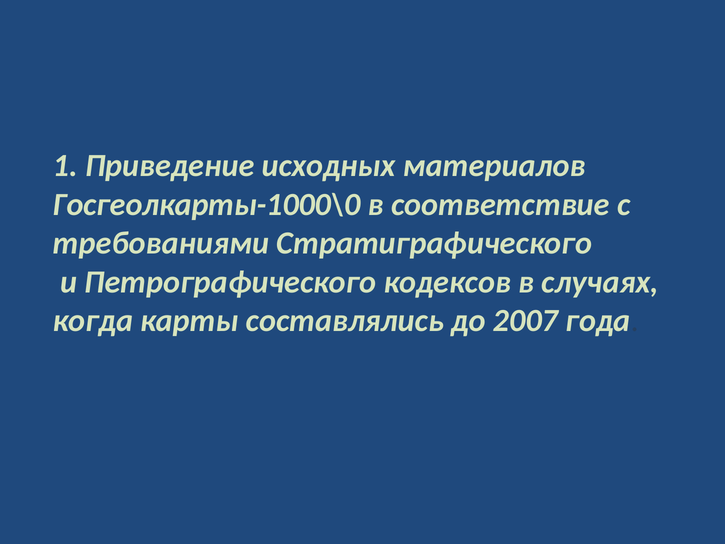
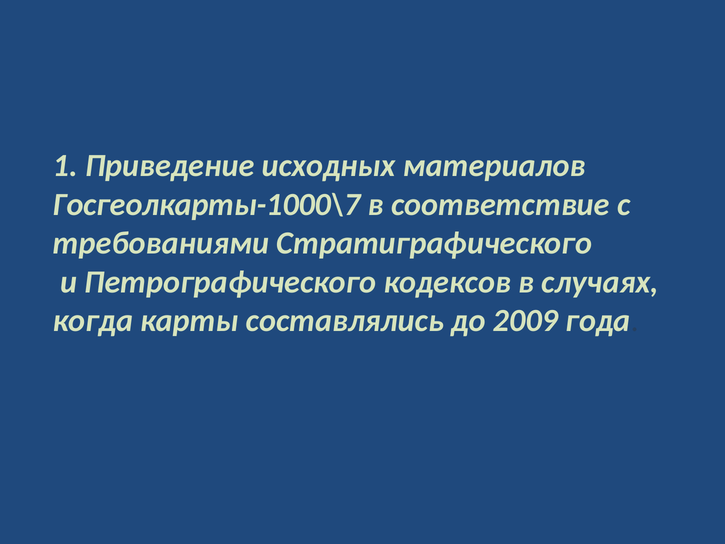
Госгеолкарты-1000\0: Госгеолкарты-1000\0 -> Госгеолкарты-1000\7 (207, 204)
2007: 2007 -> 2009 (525, 320)
